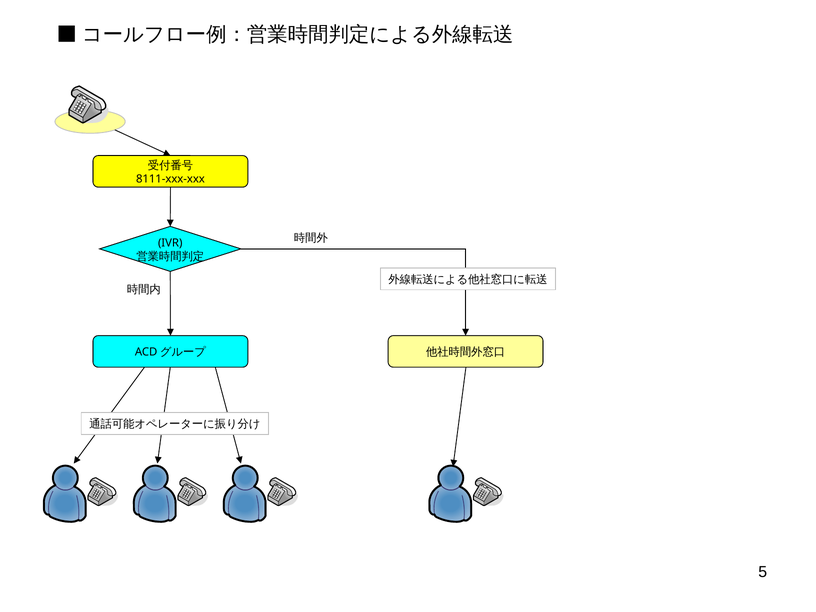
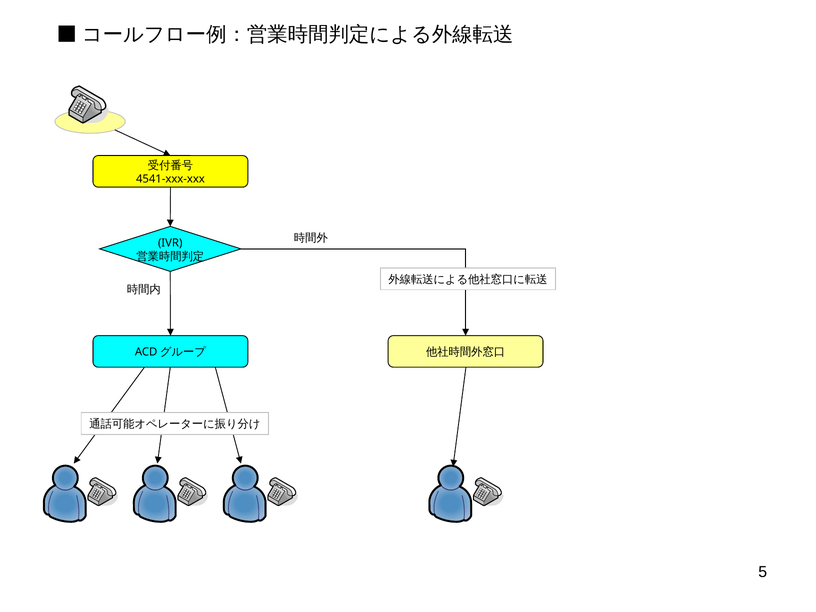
8111-xxx-xxx: 8111-xxx-xxx -> 4541-xxx-xxx (170, 179)
